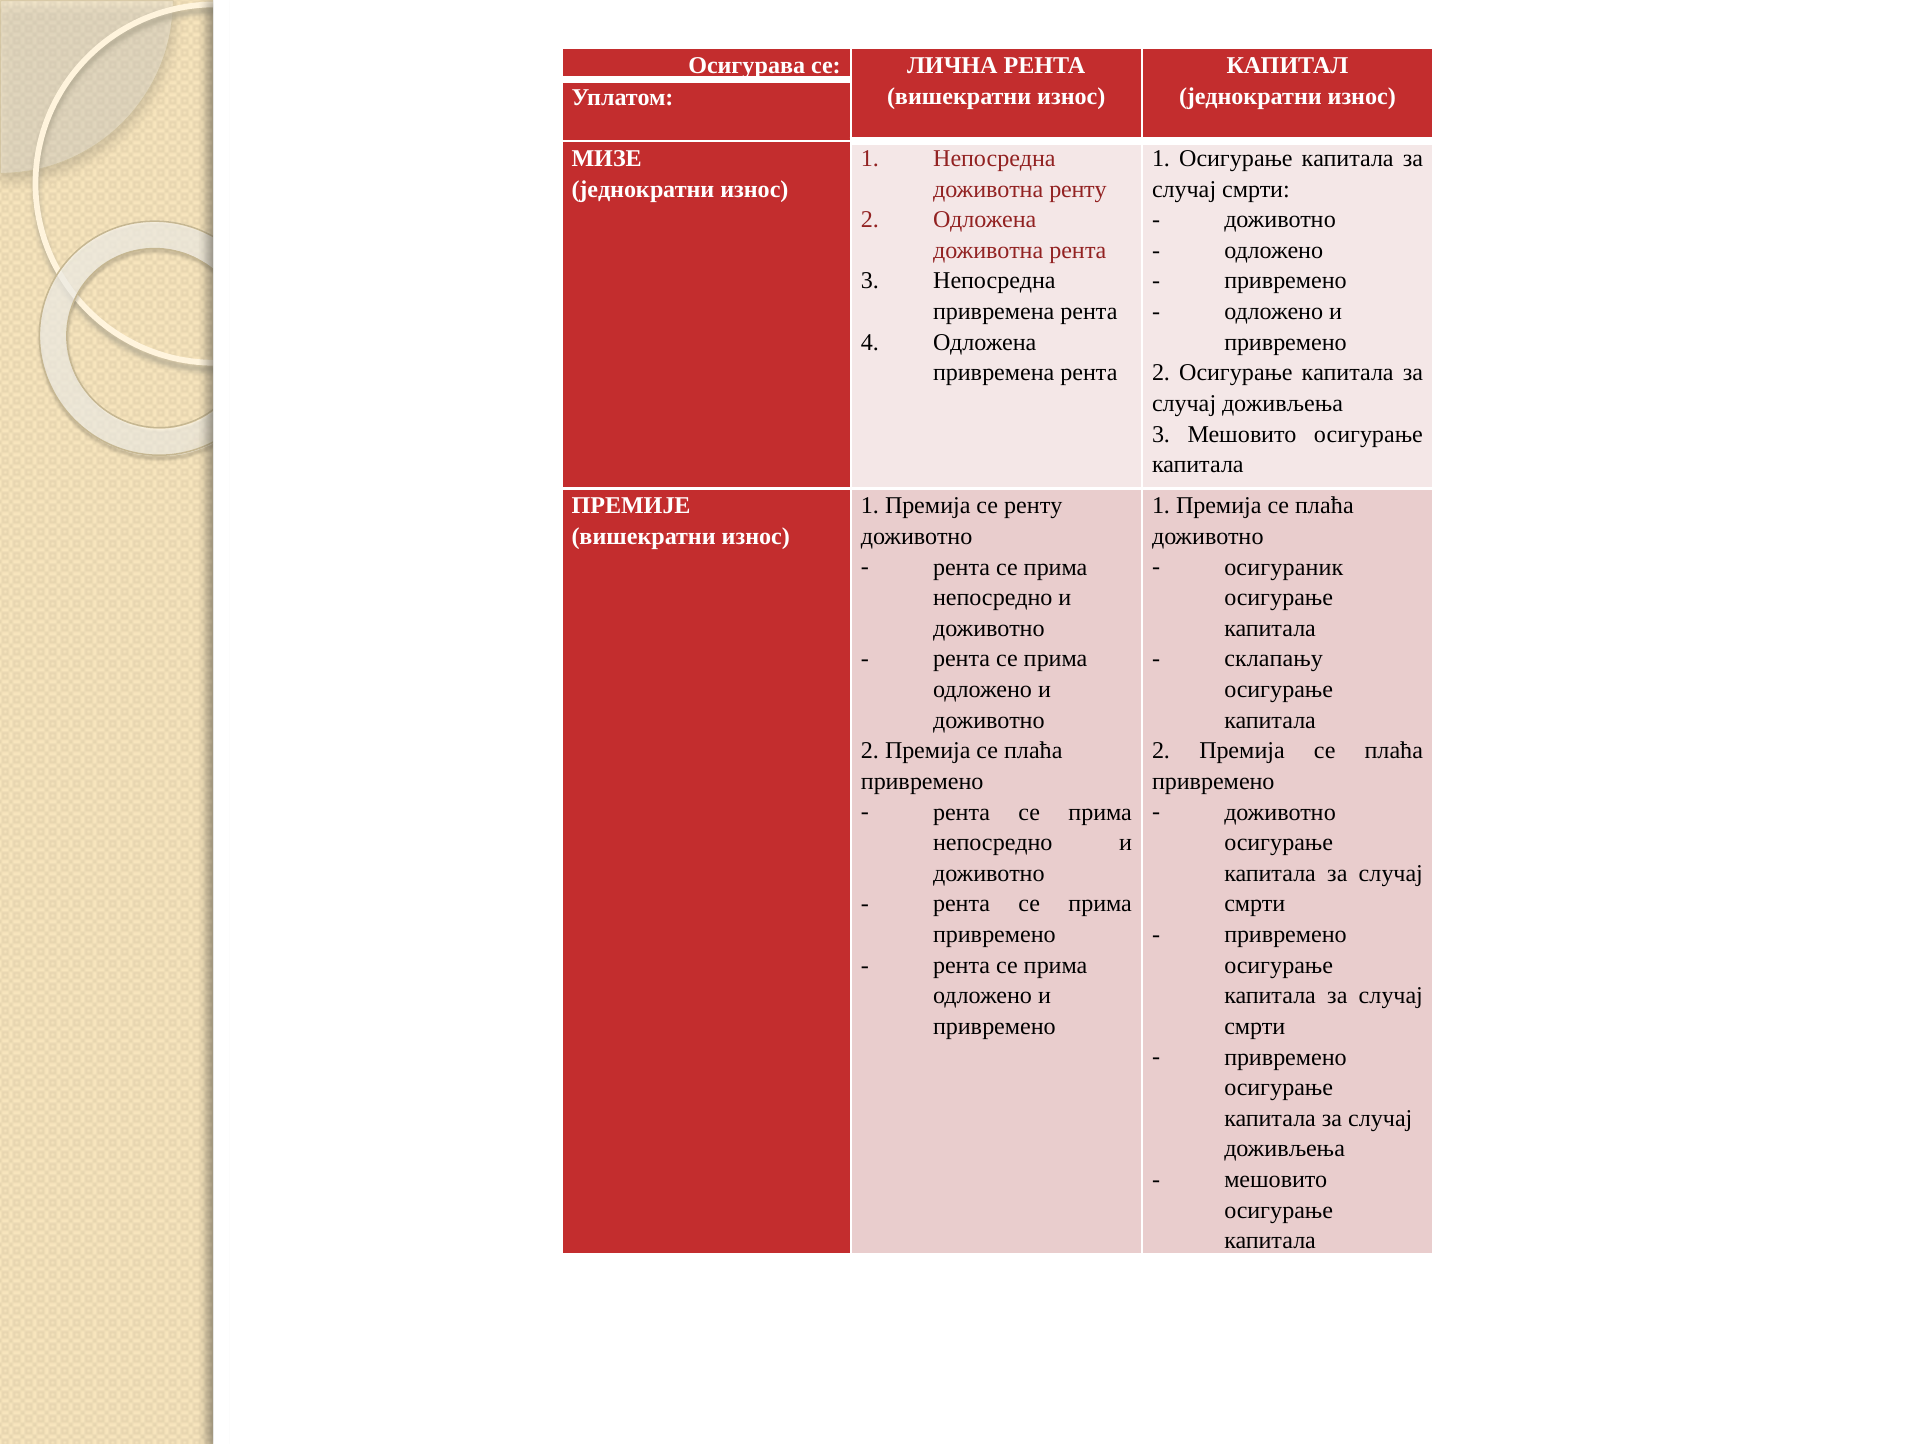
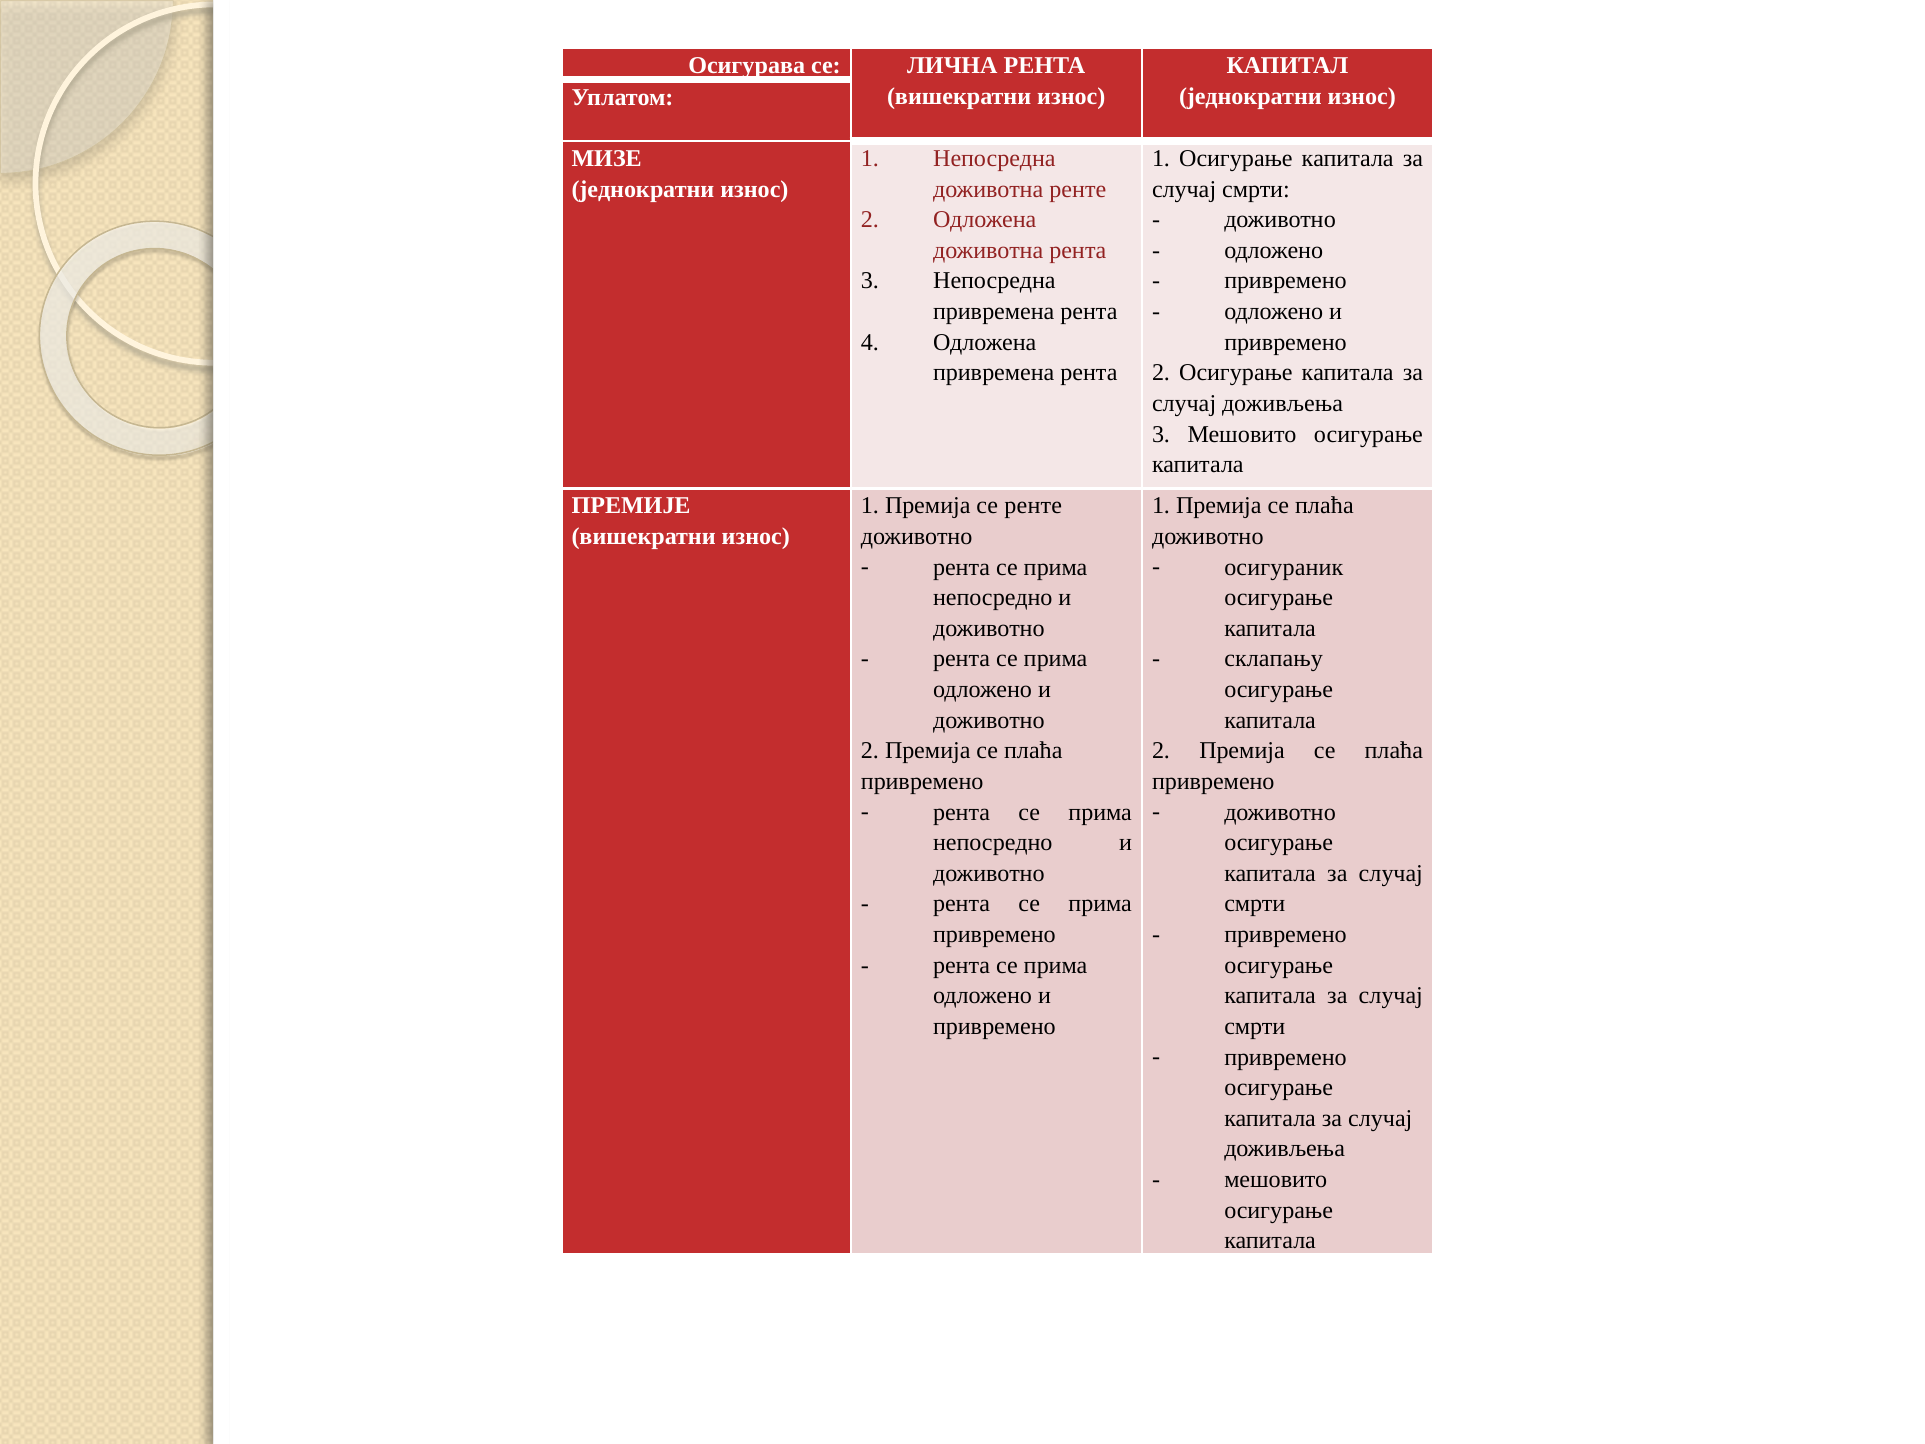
доживотна ренту: ренту -> ренте (1078, 189)
се ренту: ренту -> ренте (1033, 506)
